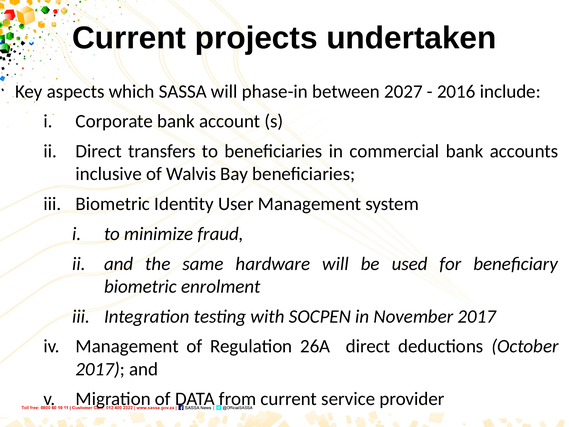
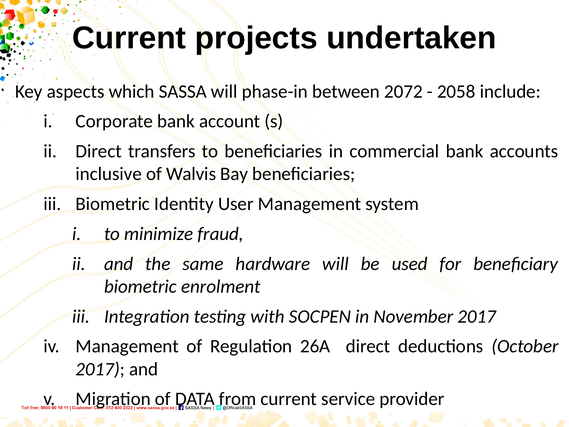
2027: 2027 -> 2072 (403, 91)
2016: 2016 -> 2058 (456, 91)
